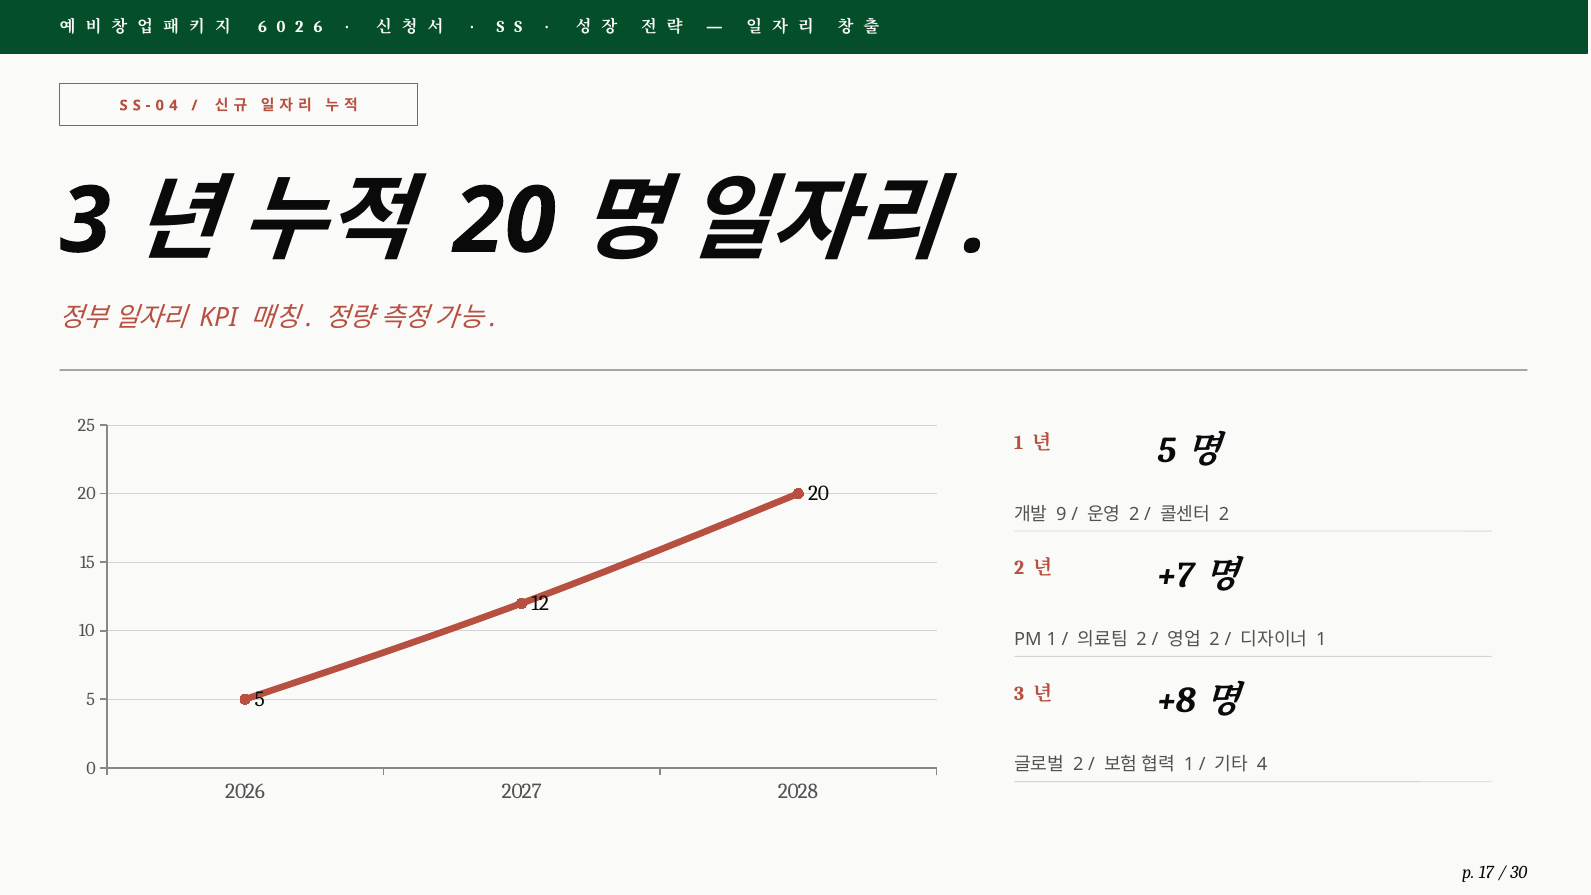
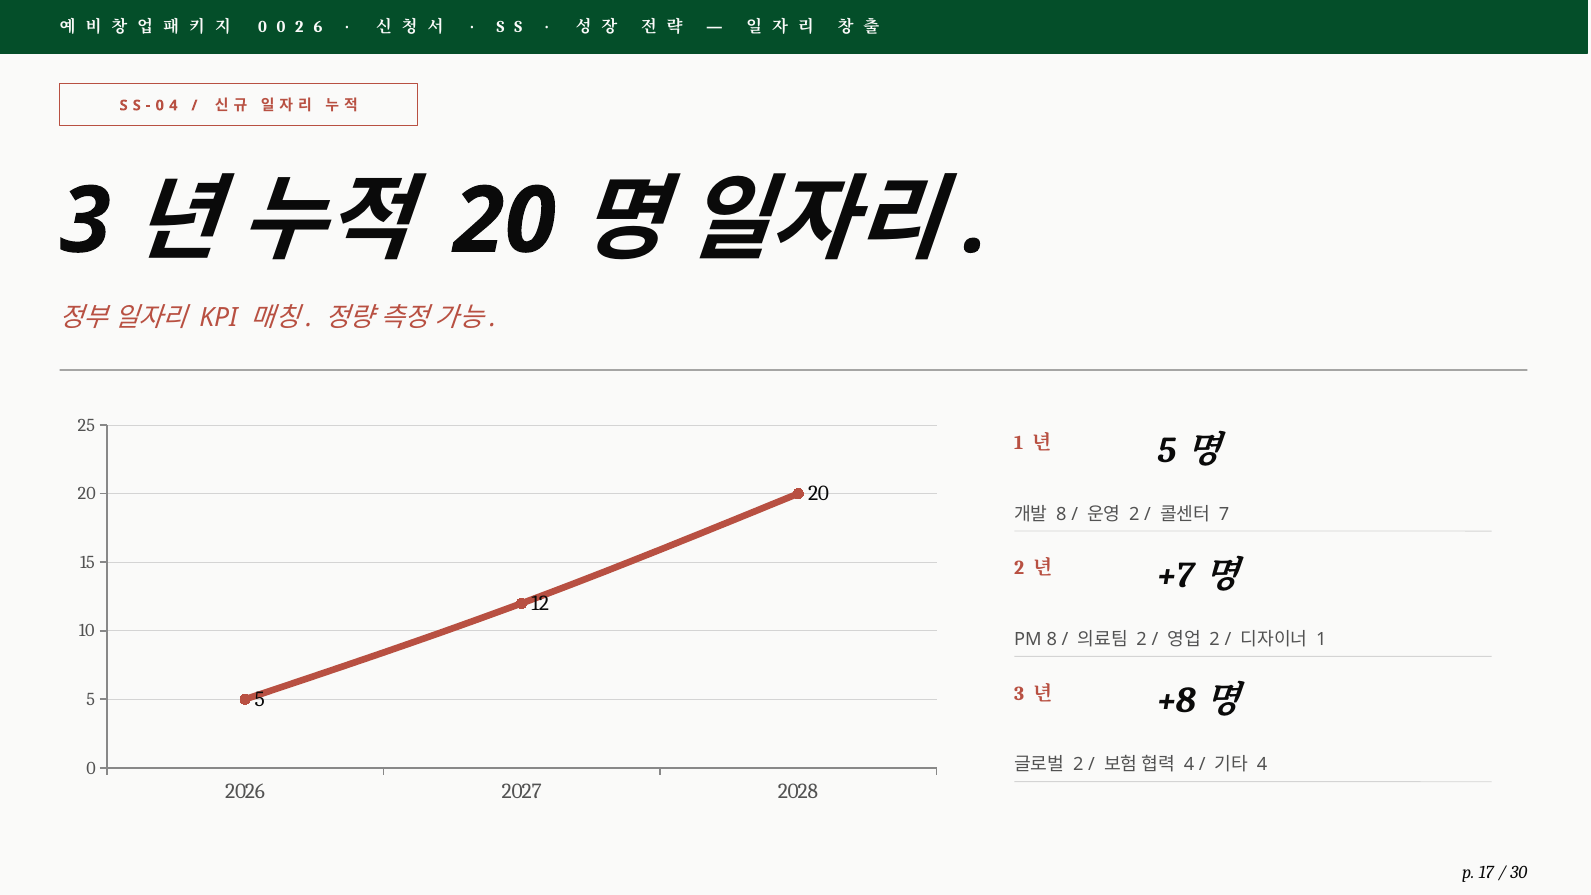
6: 6 -> 0 (262, 27)
9: 9 -> 8 (1061, 514)
2: 2 -> 7 (1224, 514)
PM 1: 1 -> 8 (1052, 640)
1: 1 -> 4 (1189, 765)
